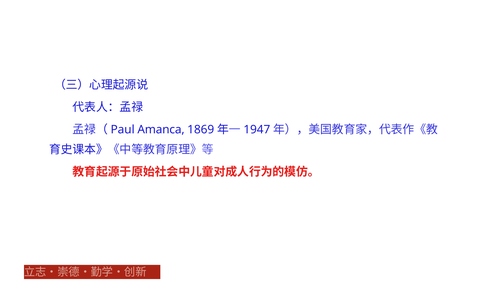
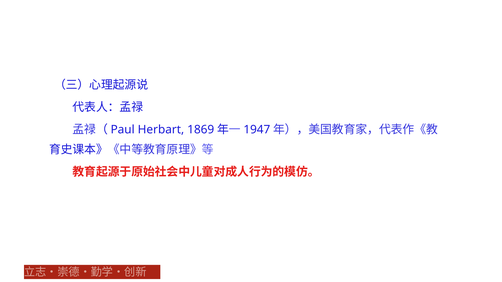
Amanca: Amanca -> Herbart (161, 130)
